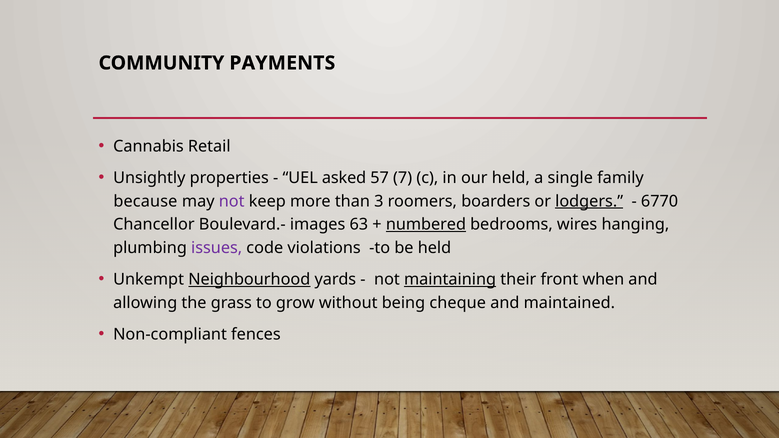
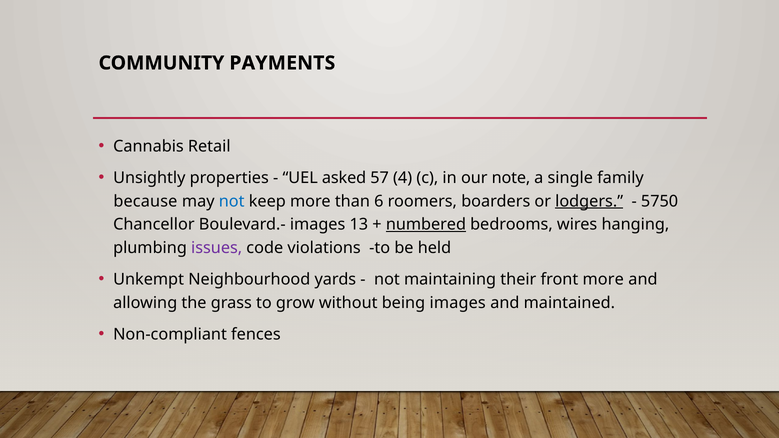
7: 7 -> 4 (403, 178)
our held: held -> note (511, 178)
not colour: purple -> blue (232, 201)
3: 3 -> 6 (379, 201)
6770: 6770 -> 5750 (660, 201)
63: 63 -> 13 (359, 225)
Neighbourhood underline: present -> none (249, 280)
maintaining underline: present -> none (450, 280)
front when: when -> more (603, 280)
being cheque: cheque -> images (458, 303)
